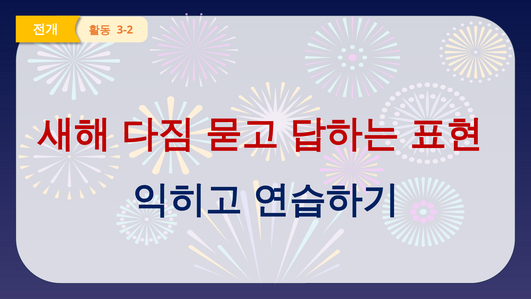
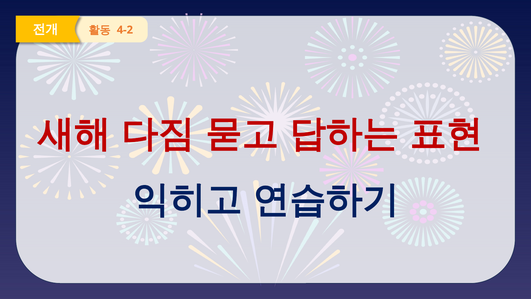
3-2: 3-2 -> 4-2 (125, 30)
